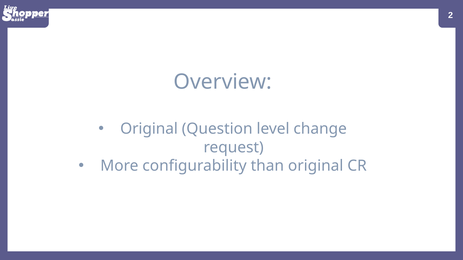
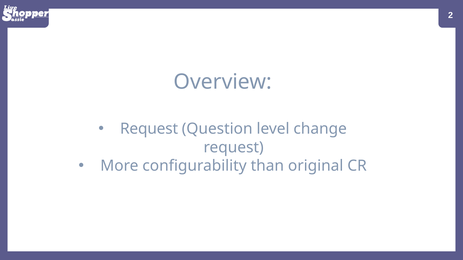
Original: Original -> Request (149, 129)
